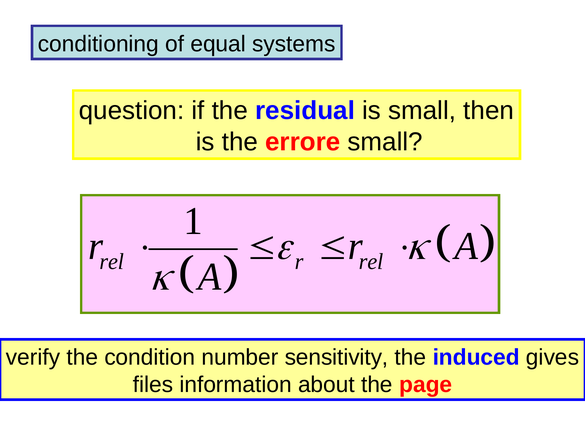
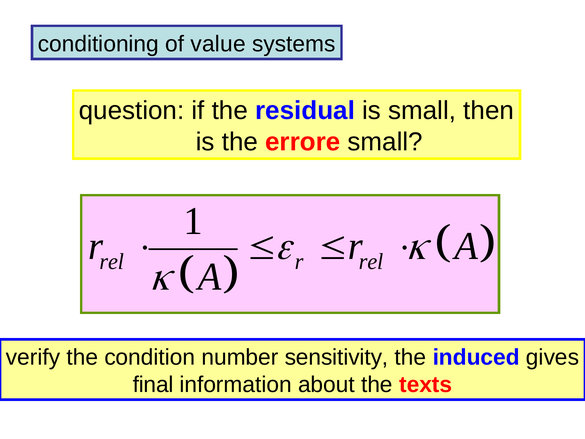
equal: equal -> value (218, 44)
files: files -> final (153, 385)
page: page -> texts (426, 385)
